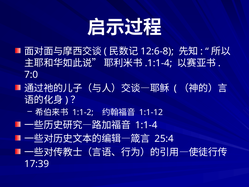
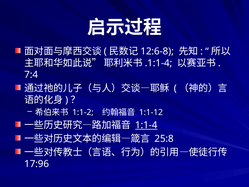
7:0: 7:0 -> 7:4 (31, 75)
1:1-4 underline: none -> present (146, 125)
25:4: 25:4 -> 25:8 (164, 139)
17:39: 17:39 -> 17:96 (37, 164)
